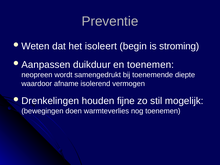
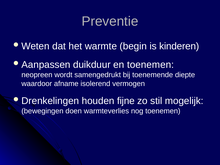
isoleert: isoleert -> warmte (101, 46)
stroming: stroming -> kinderen (179, 46)
